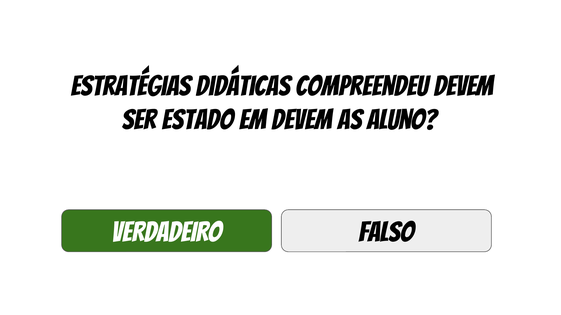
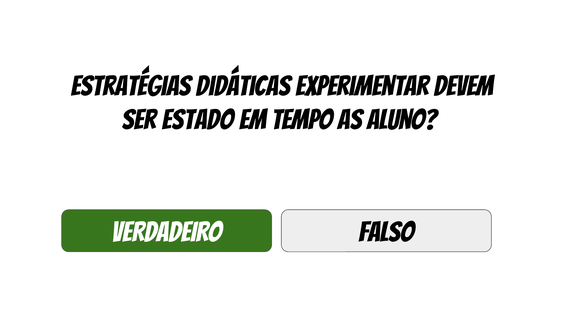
compreendeu: compreendeu -> experimentar (362, 87)
em devem: devem -> tempo (302, 120)
